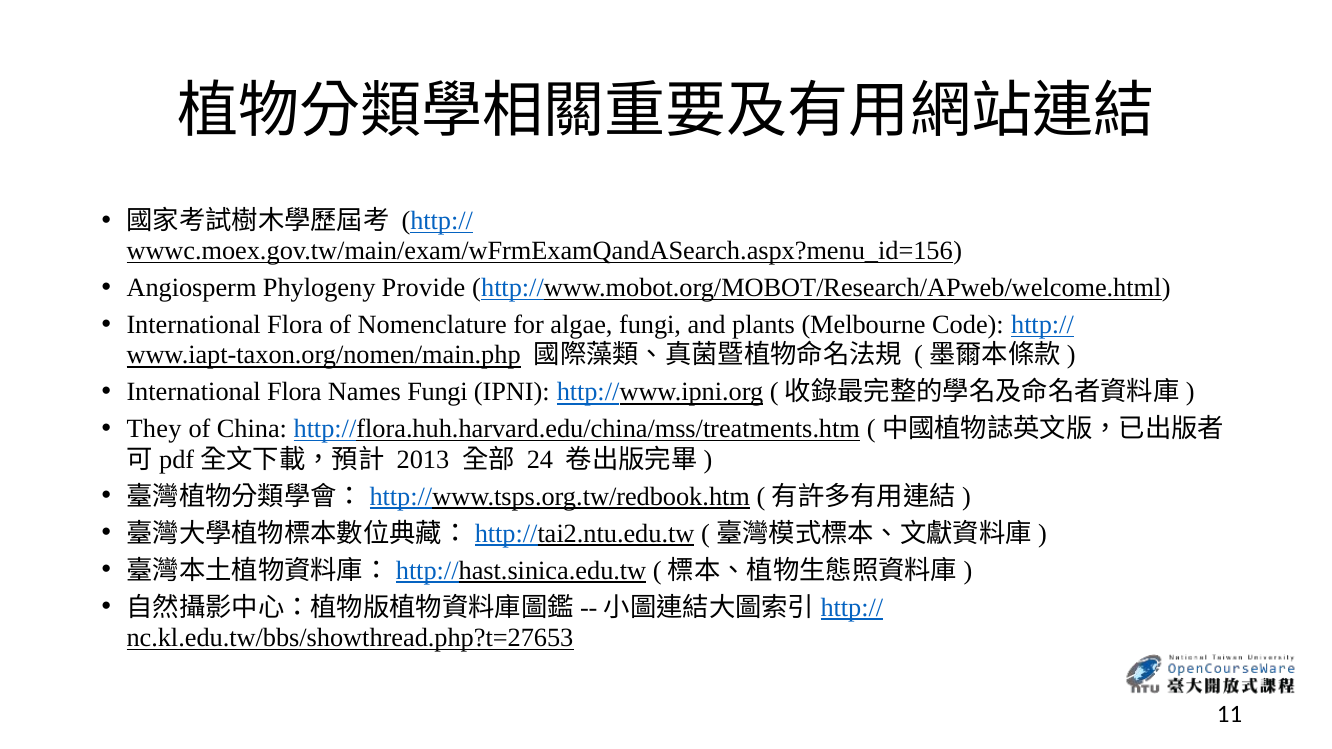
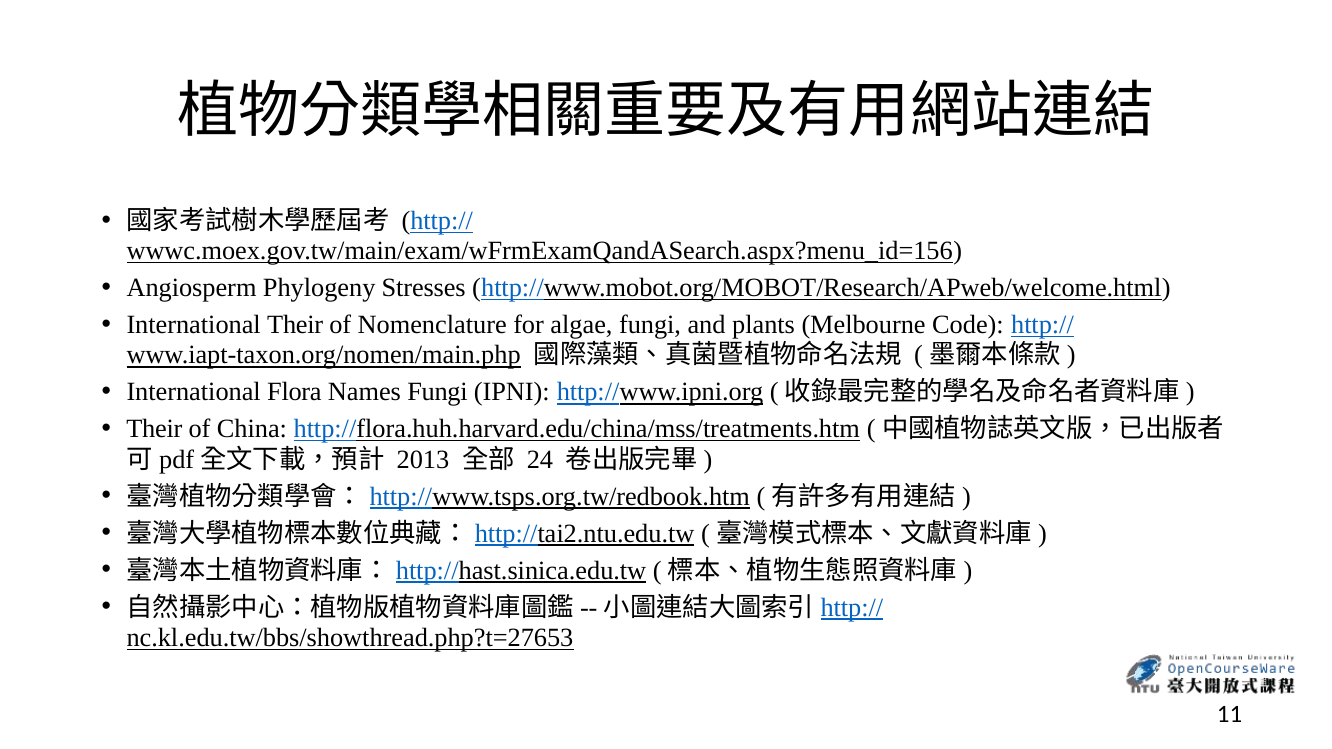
Provide: Provide -> Stresses (424, 288)
Flora: Flora -> Their (295, 325)
They: They -> Their (154, 429)
